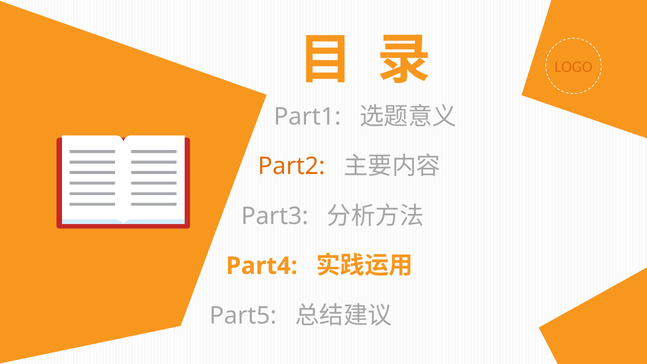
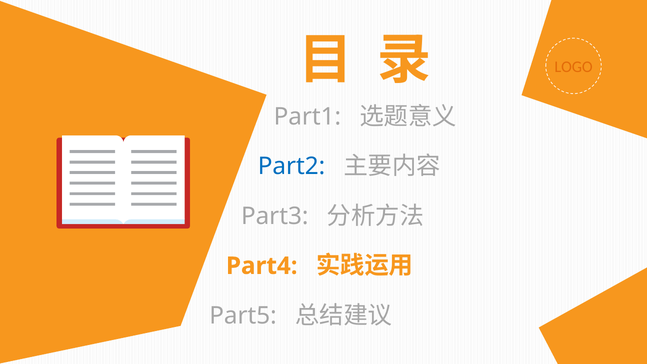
Part2 colour: orange -> blue (292, 166)
